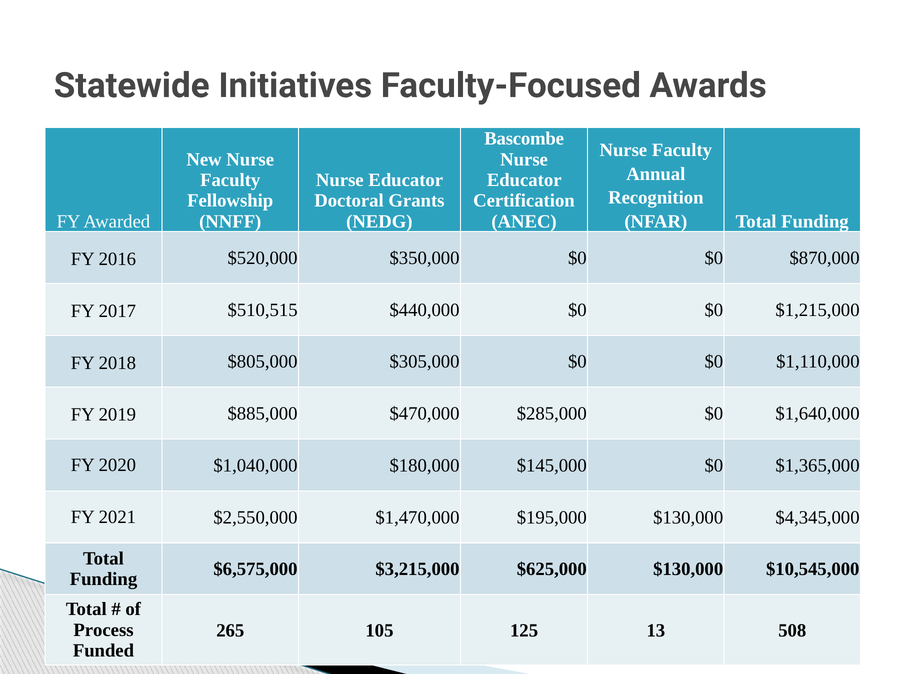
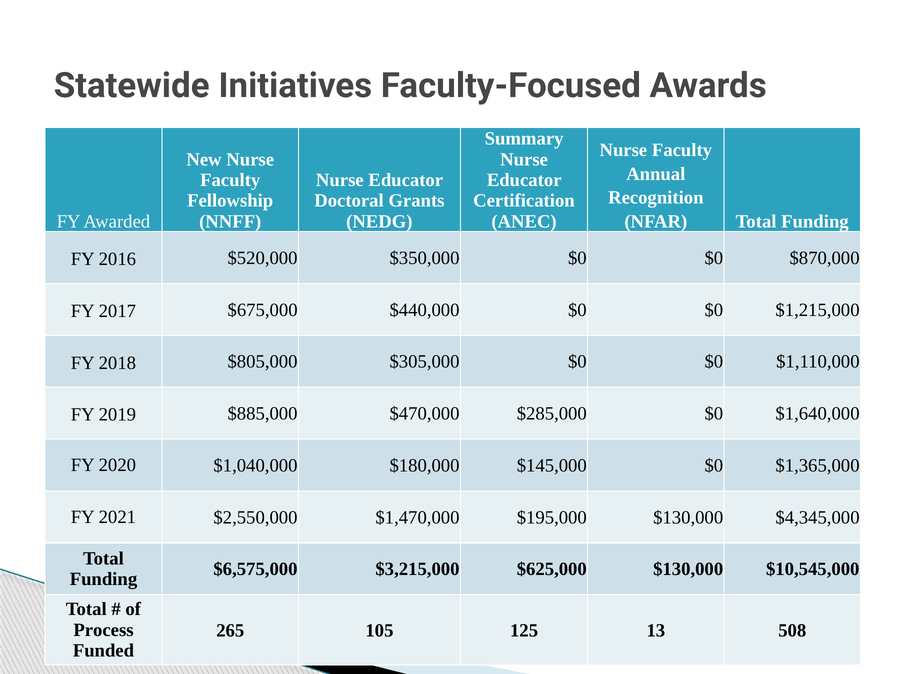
Bascombe: Bascombe -> Summary (524, 139)
$510,515: $510,515 -> $675,000 (263, 310)
